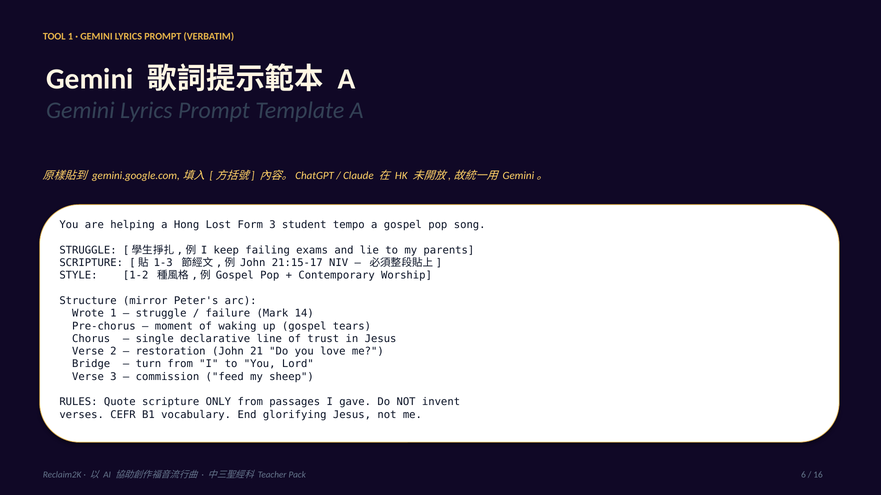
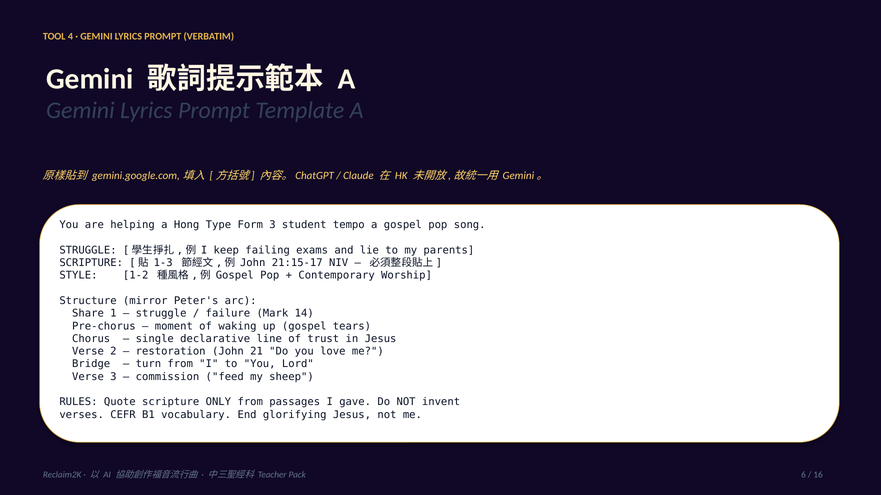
TOOL 1: 1 -> 4 (70, 36)
Lost: Lost -> Type (218, 225)
Wrote: Wrote -> Share (88, 314)
